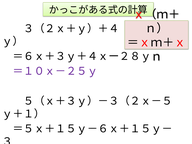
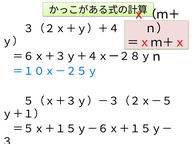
＝１０ｘ－２５ｙ colour: purple -> blue (55, 71)
